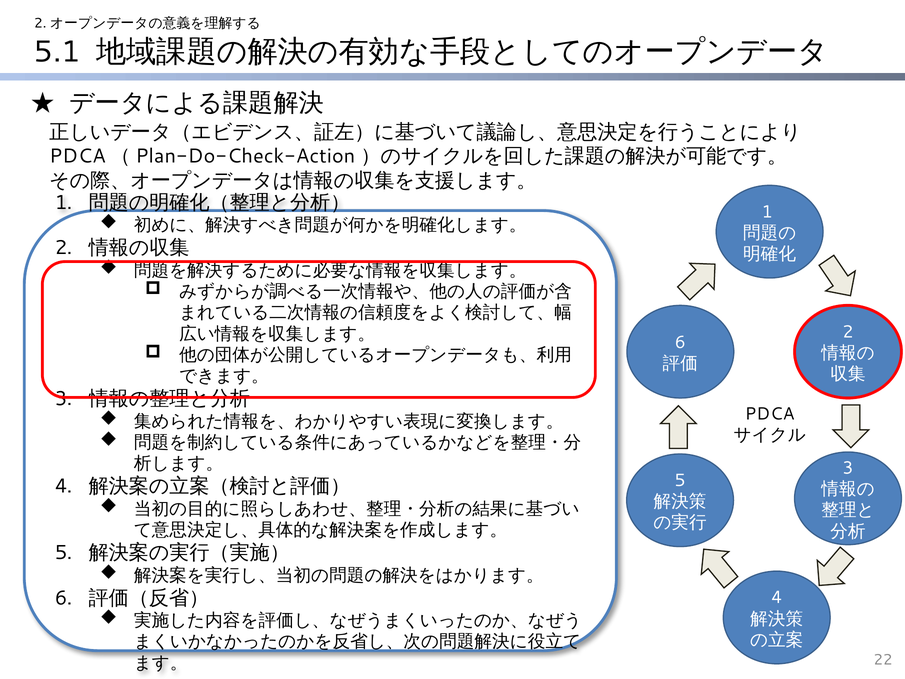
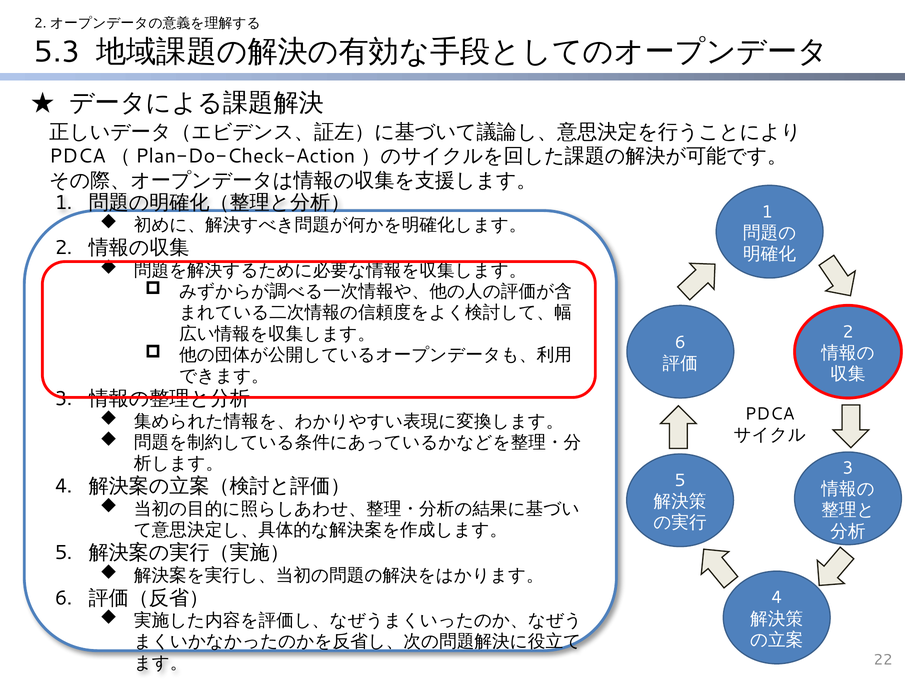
5.1: 5.1 -> 5.3 (57, 52)
